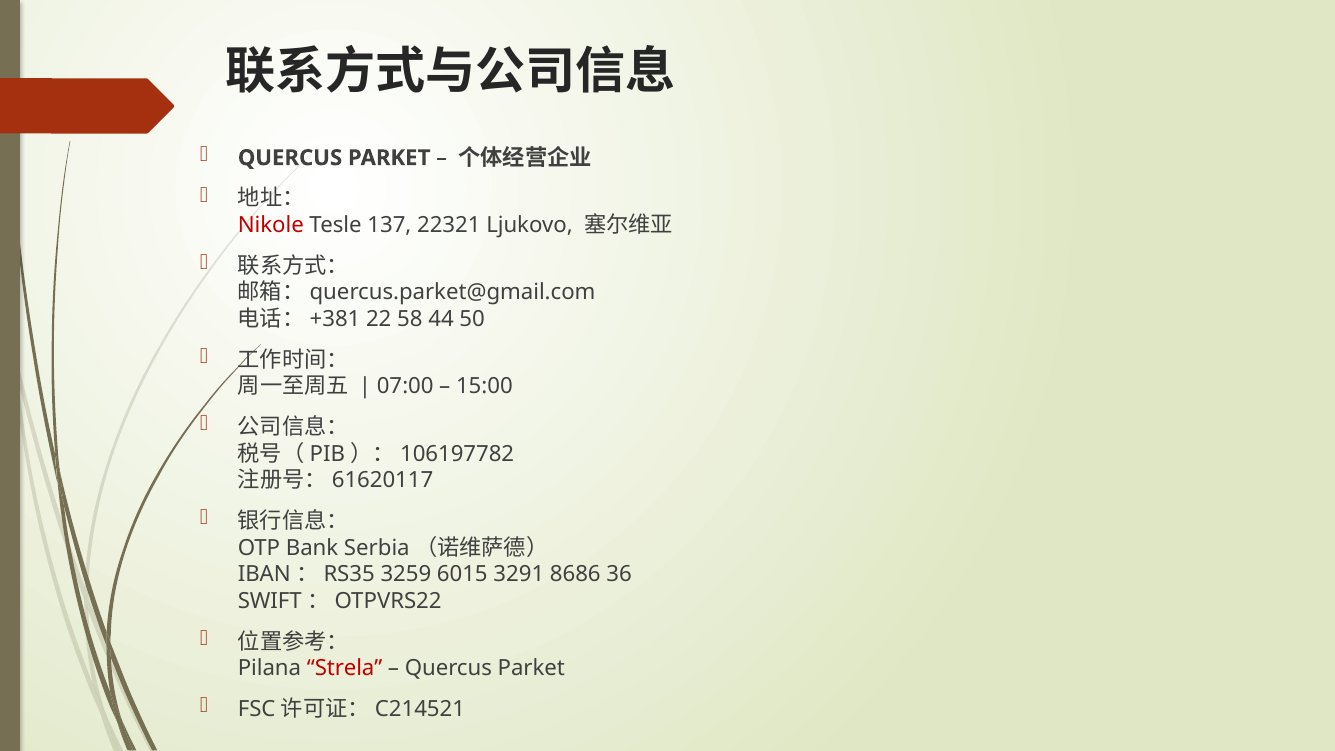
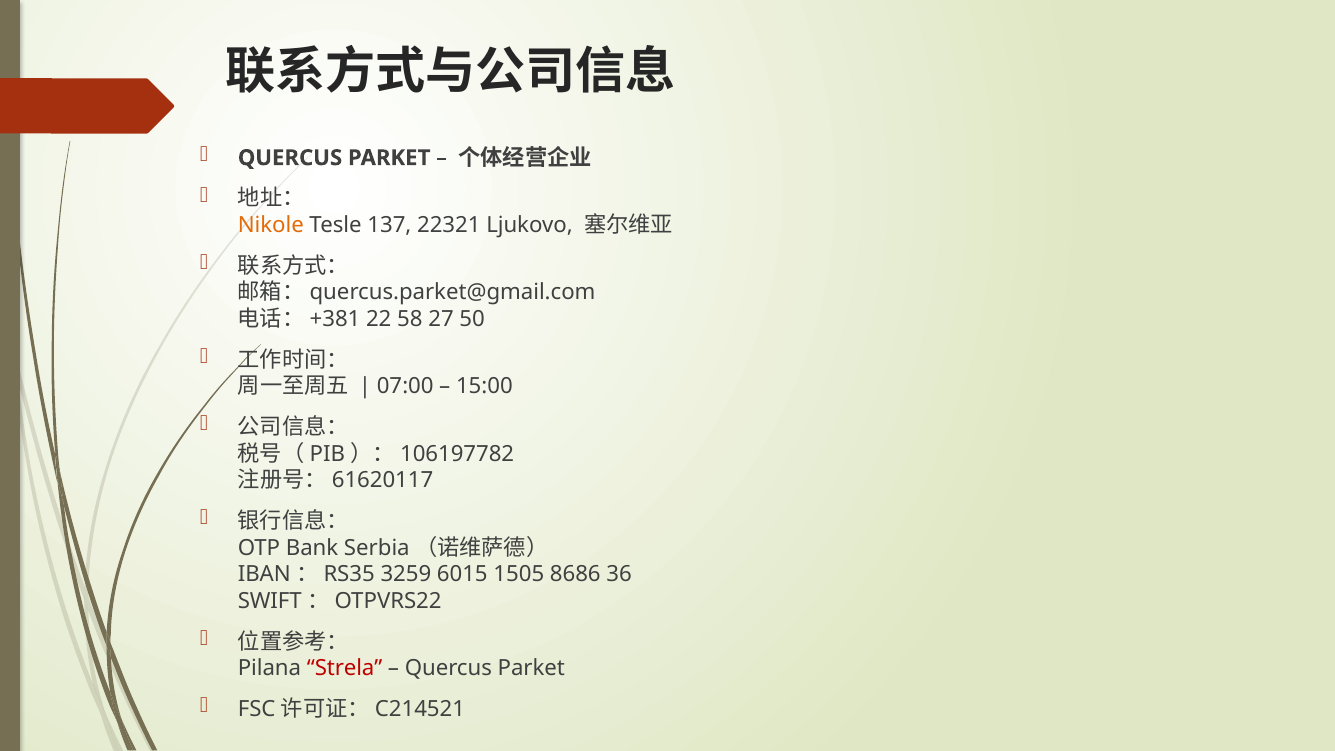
Nikole colour: red -> orange (271, 225)
44: 44 -> 27 (441, 319)
3291: 3291 -> 1505 (519, 574)
